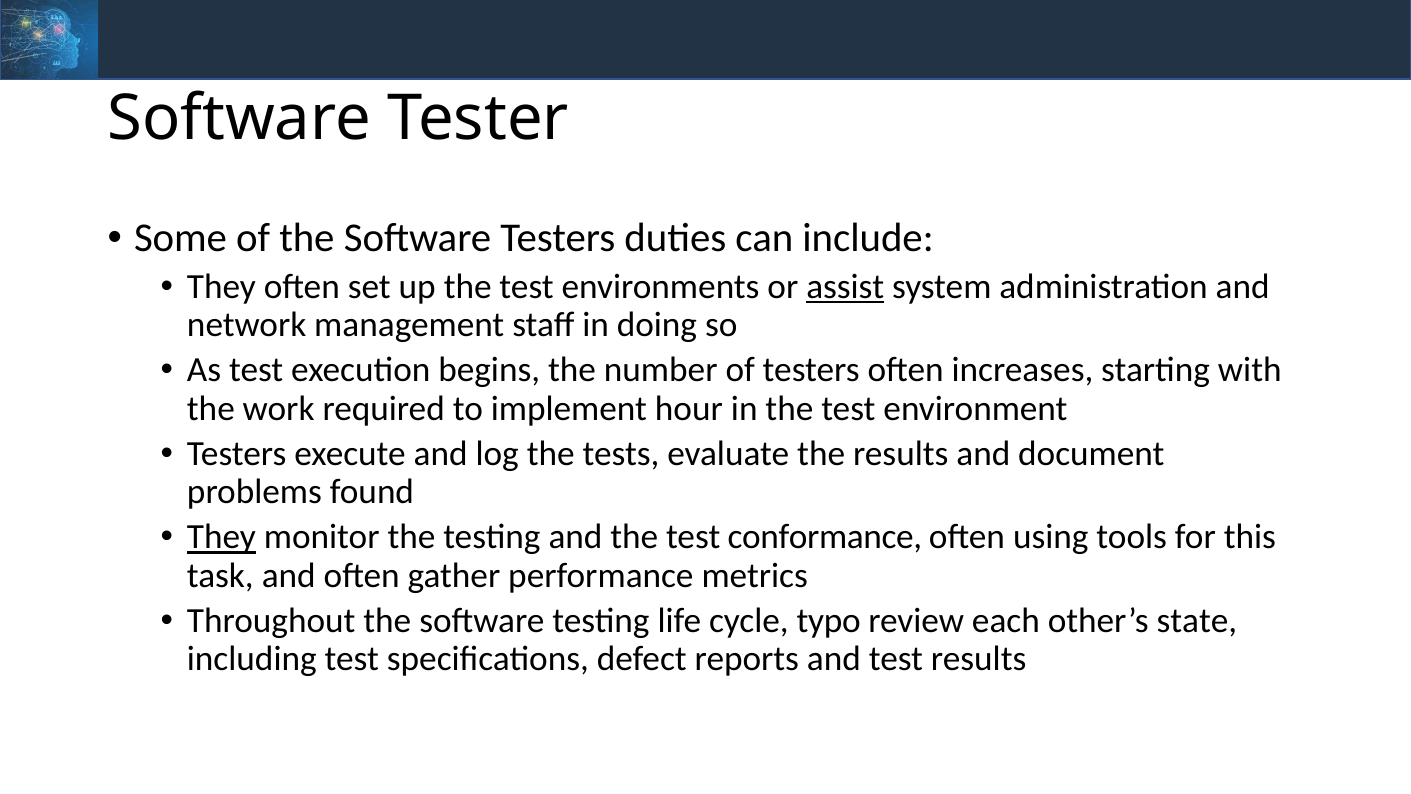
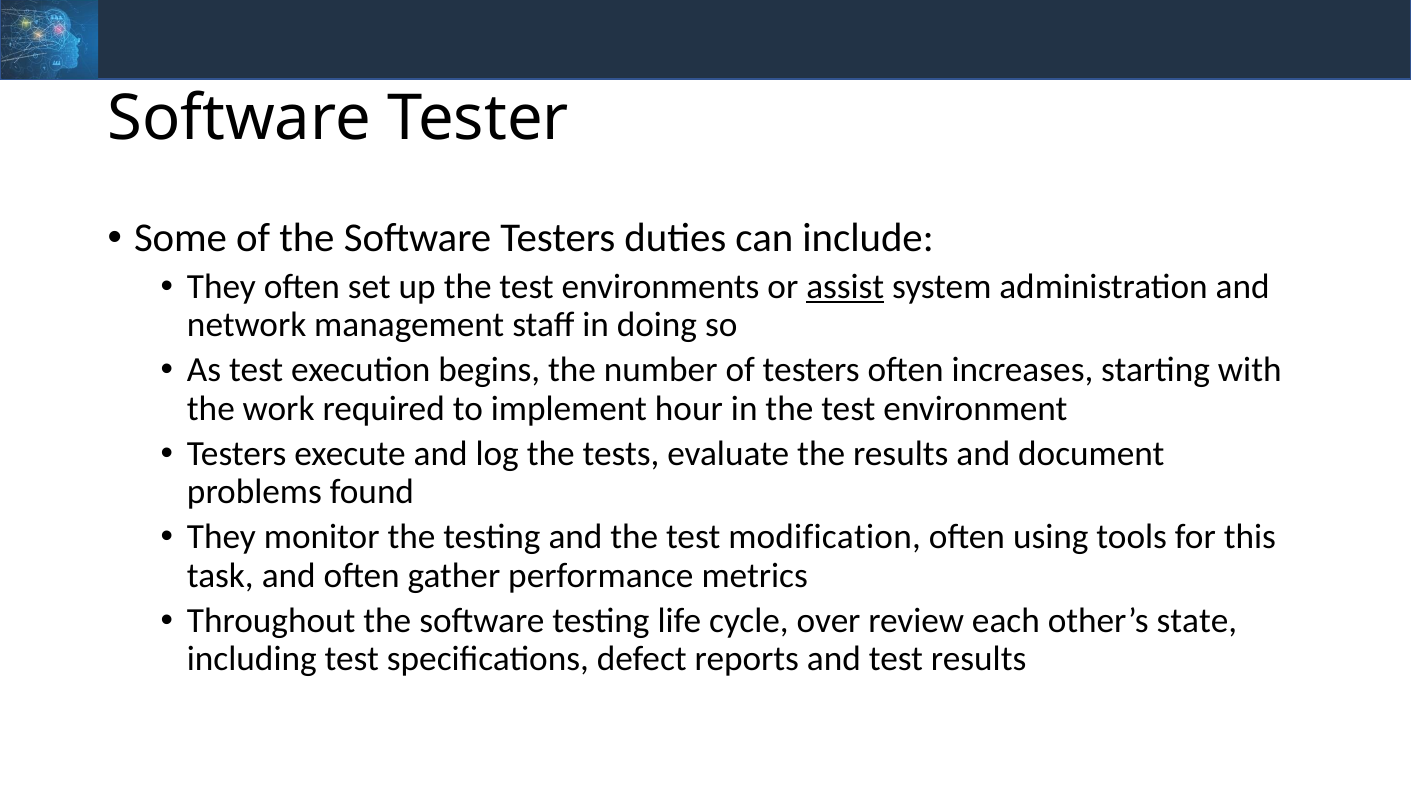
They underline: present -> none (221, 537)
conformance: conformance -> modification (825, 537)
typo: typo -> over (829, 621)
